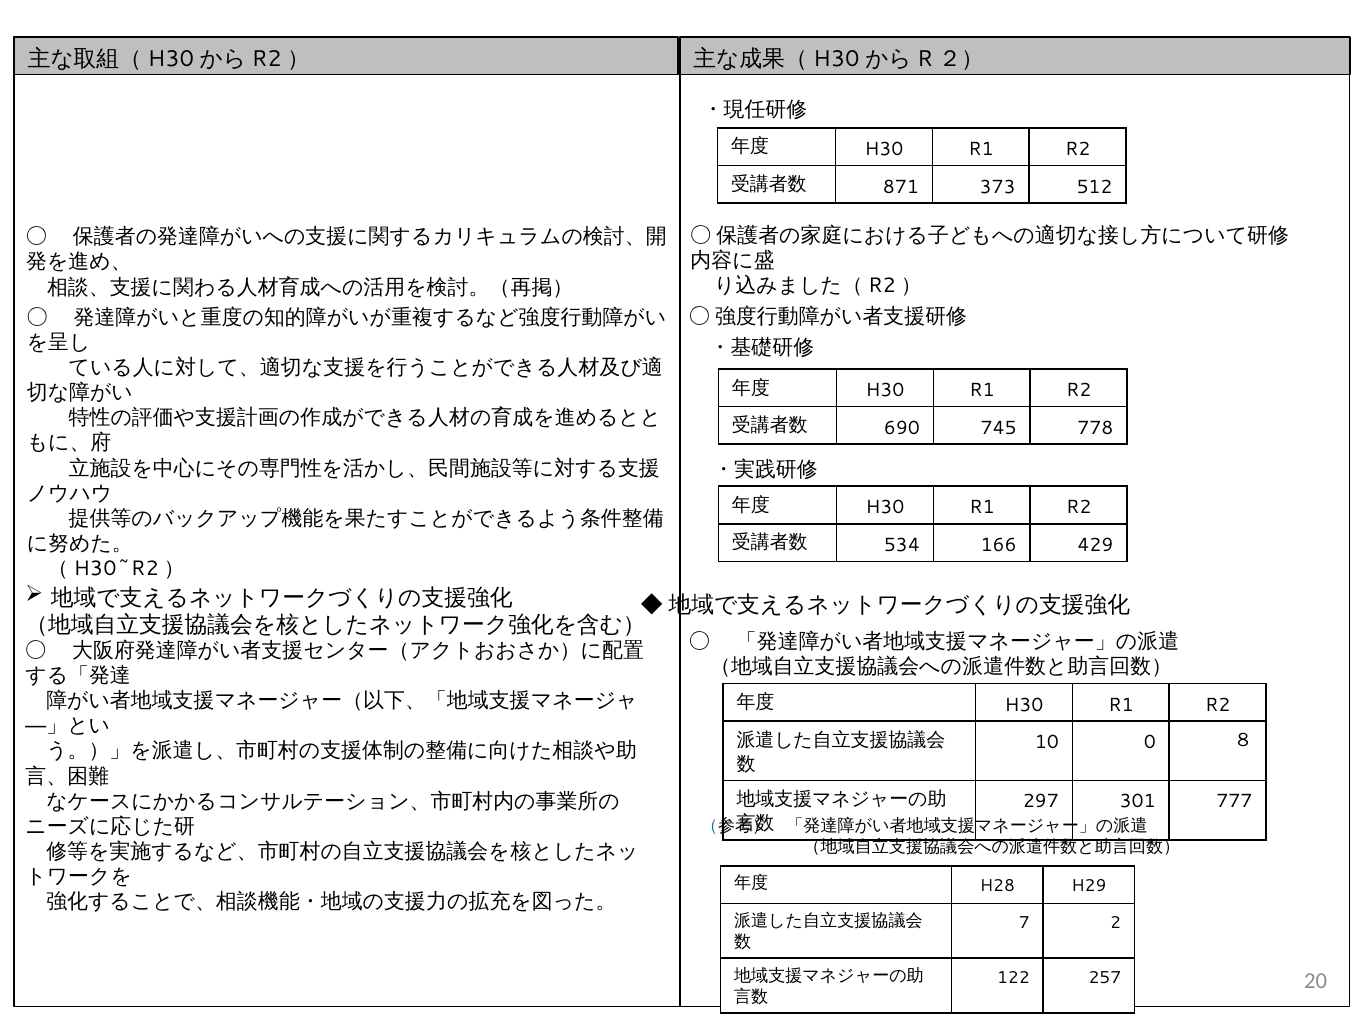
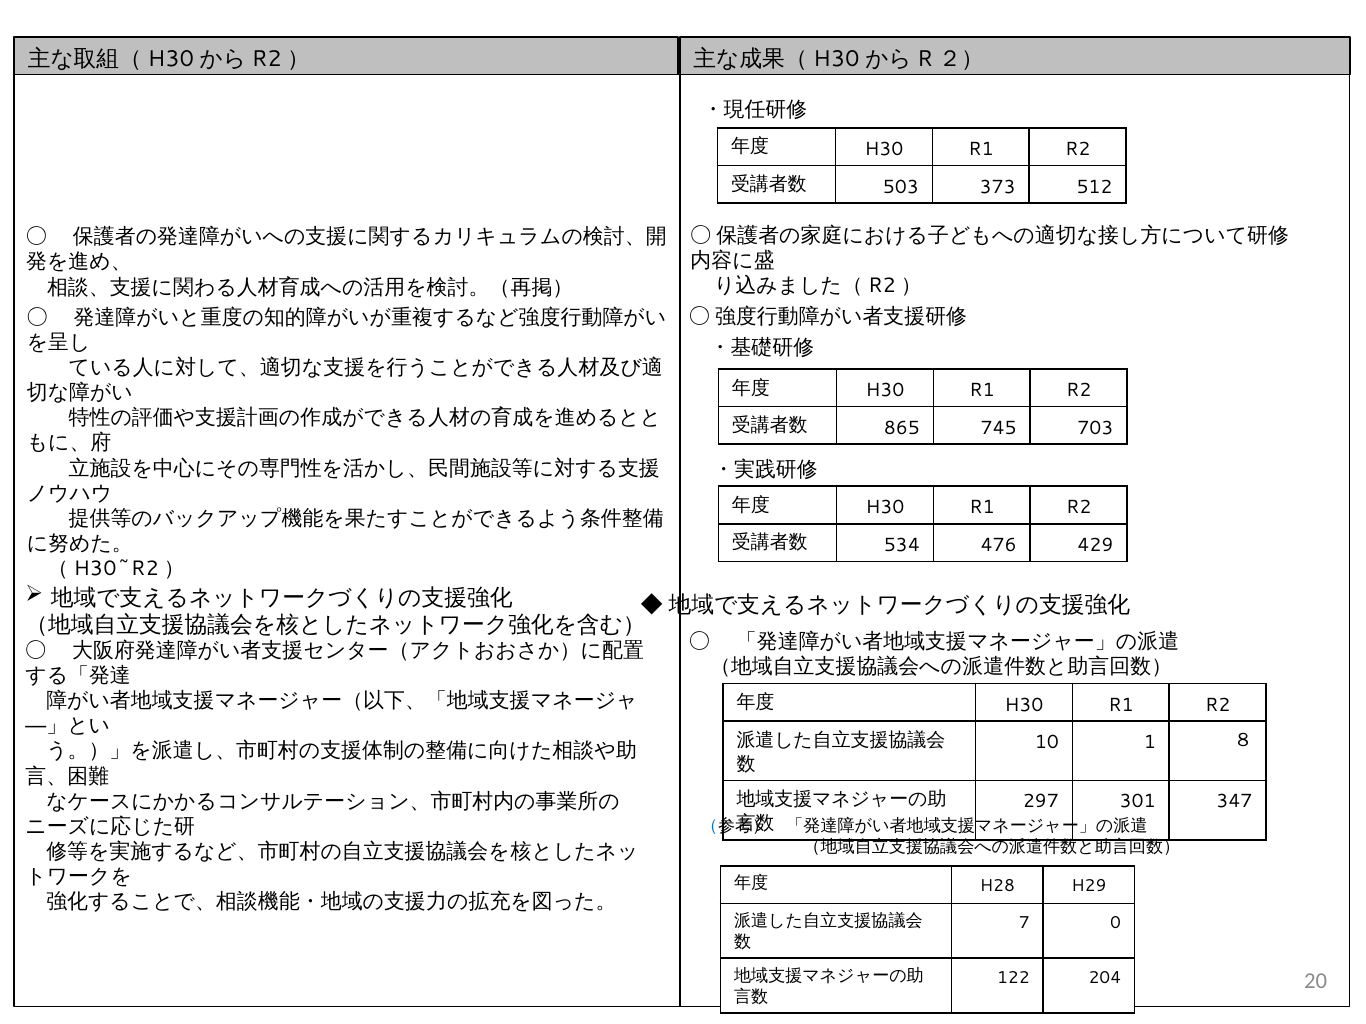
871: 871 -> 503 (901, 187)
690: 690 -> 865 (902, 428)
778: 778 -> 703 (1095, 428)
166: 166 -> 476 (999, 545)
0: 0 -> 1 (1150, 743)
777: 777 -> 347 (1235, 802)
2: 2 -> 0 (1116, 924)
257: 257 -> 204 (1105, 978)
